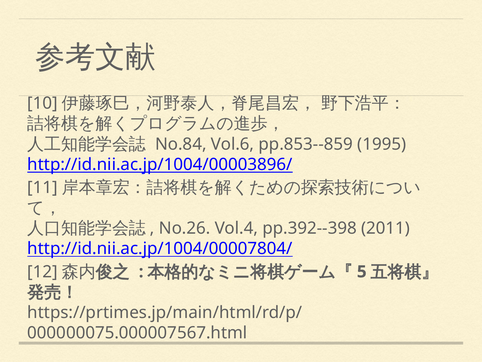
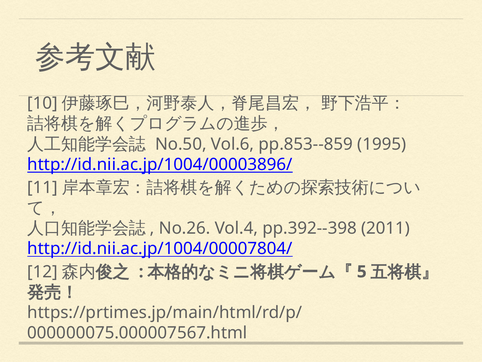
No.84: No.84 -> No.50 (181, 144)
